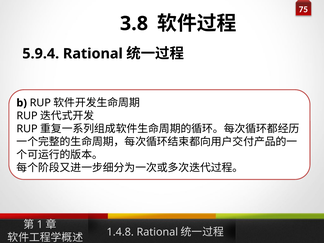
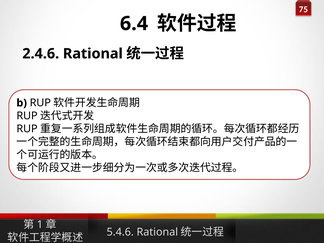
3.8: 3.8 -> 6.4 (134, 24)
5.9.4: 5.9.4 -> 2.4.6 (41, 54)
1.4.8: 1.4.8 -> 5.4.6 (120, 232)
